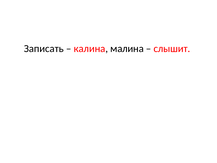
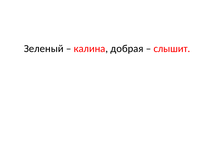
Записать: Записать -> Зеленый (44, 49)
малина: малина -> добрая (127, 49)
